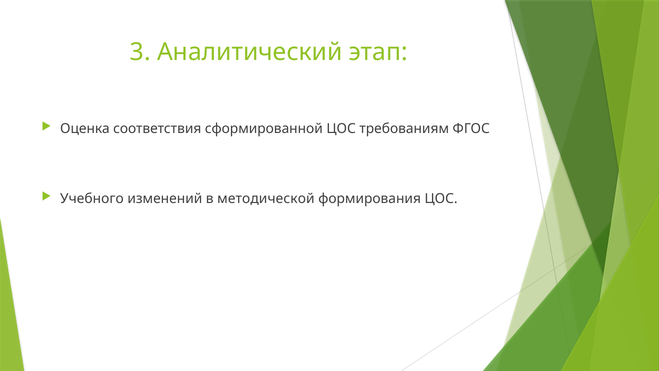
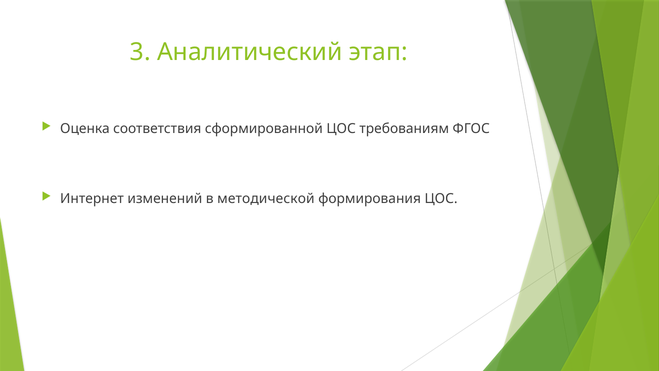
Учебного: Учебного -> Интернет (92, 199)
